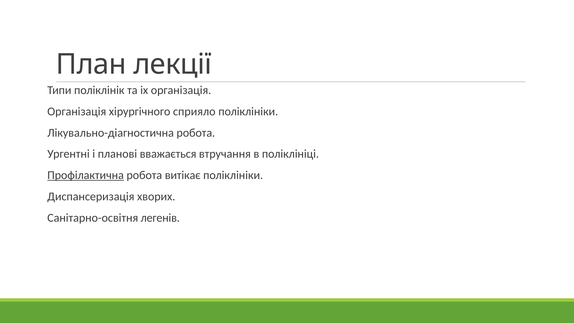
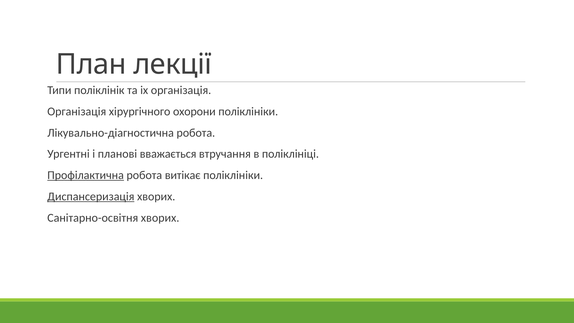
сприяло: сприяло -> охорони (194, 111)
Диспансеризація underline: none -> present (91, 197)
Санітарно-освітня легенів: легенів -> хворих (160, 218)
